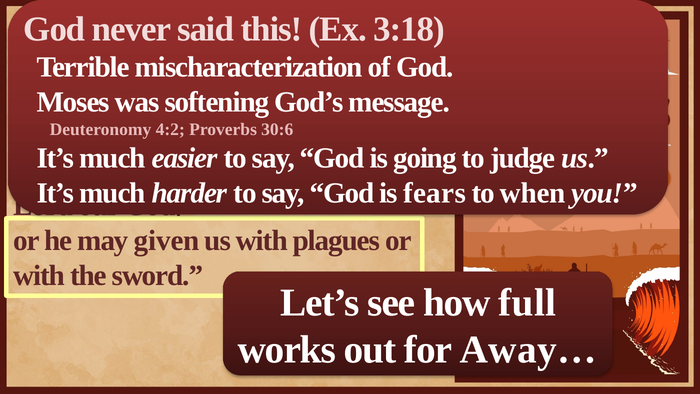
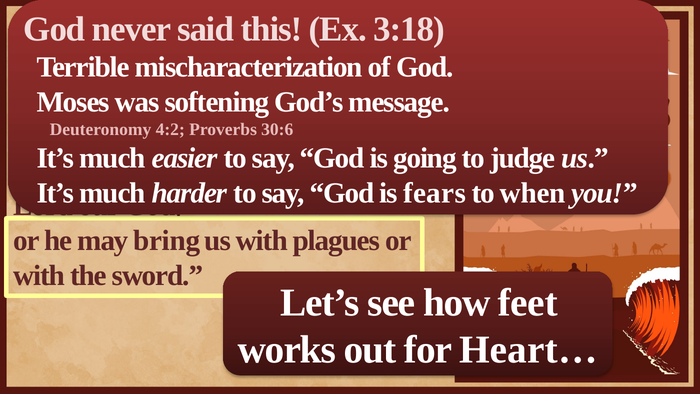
given: given -> bring (167, 240)
full: full -> feet (528, 302)
Away…: Away… -> Heart… (528, 350)
